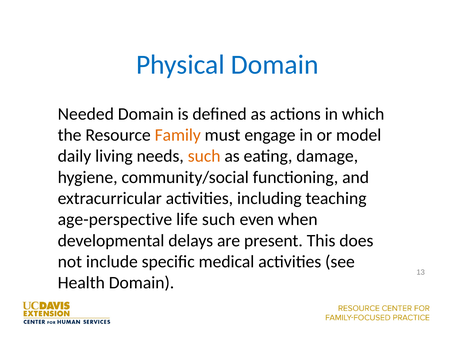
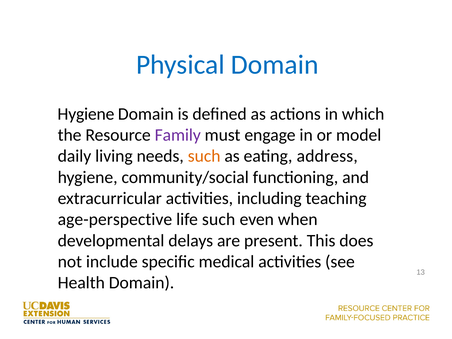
Needed: Needed -> Hygiene (86, 114)
Family colour: orange -> purple (178, 135)
damage: damage -> address (327, 156)
